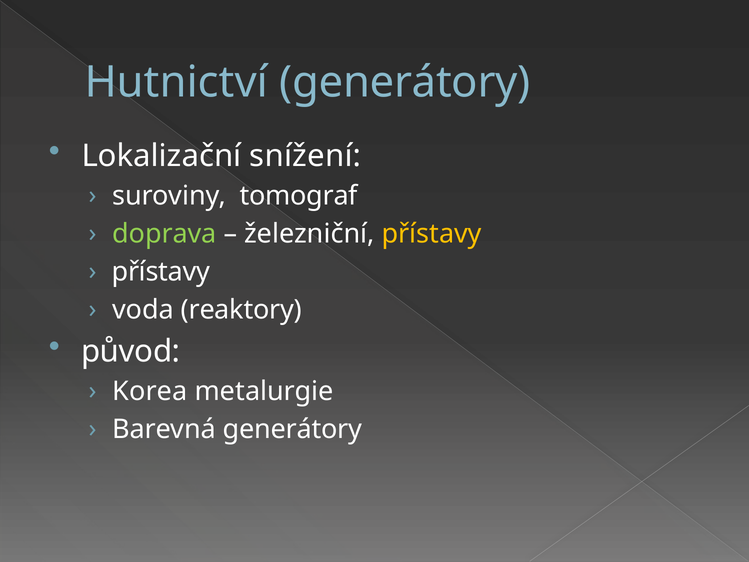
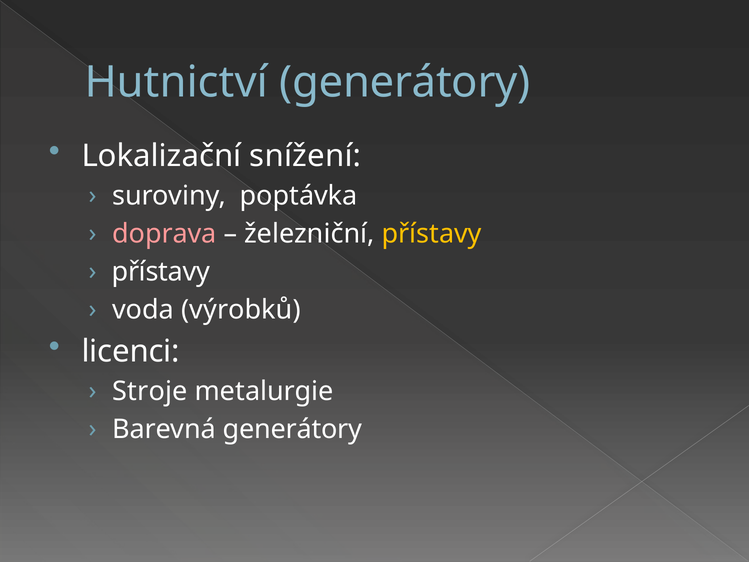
tomograf: tomograf -> poptávka (299, 196)
doprava colour: light green -> pink (164, 234)
reaktory: reaktory -> výrobků (241, 310)
původ: původ -> licenci (131, 351)
Korea: Korea -> Stroje (150, 391)
